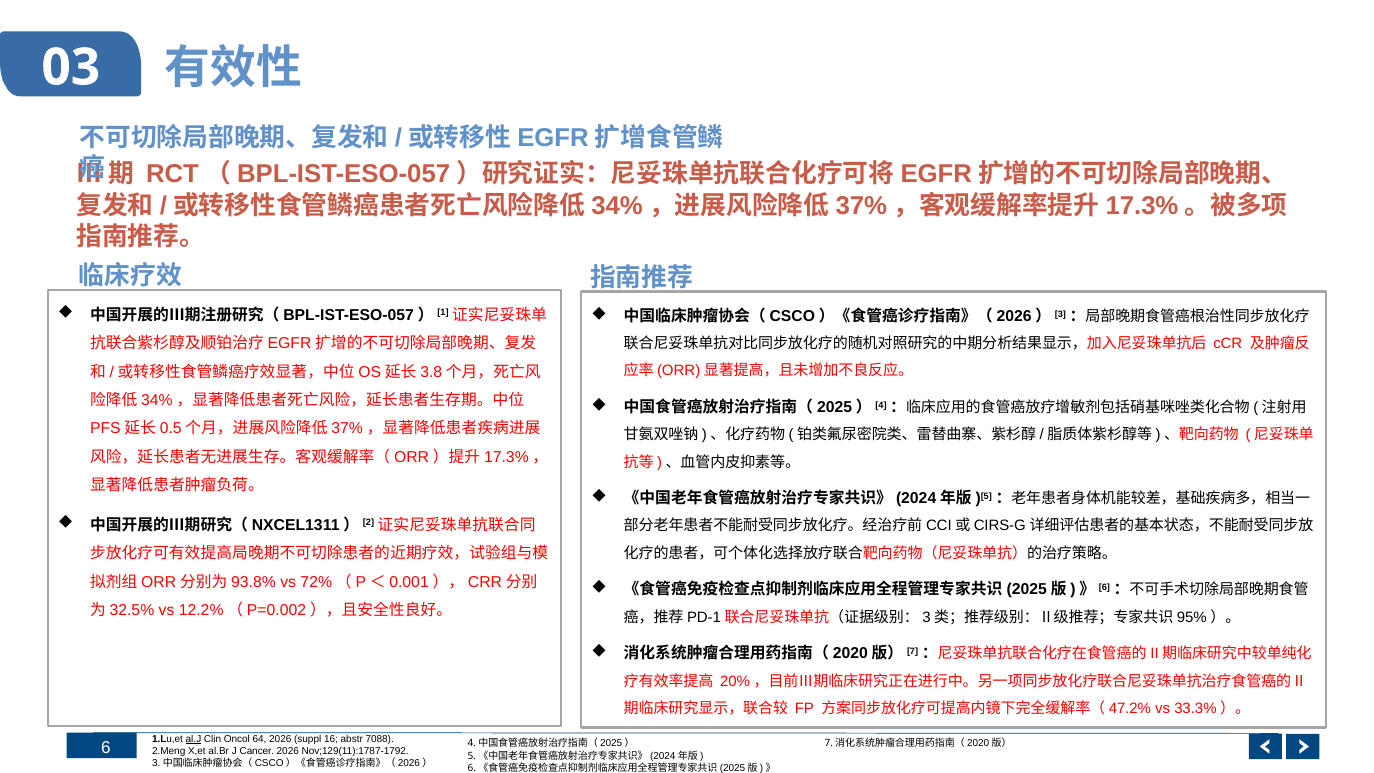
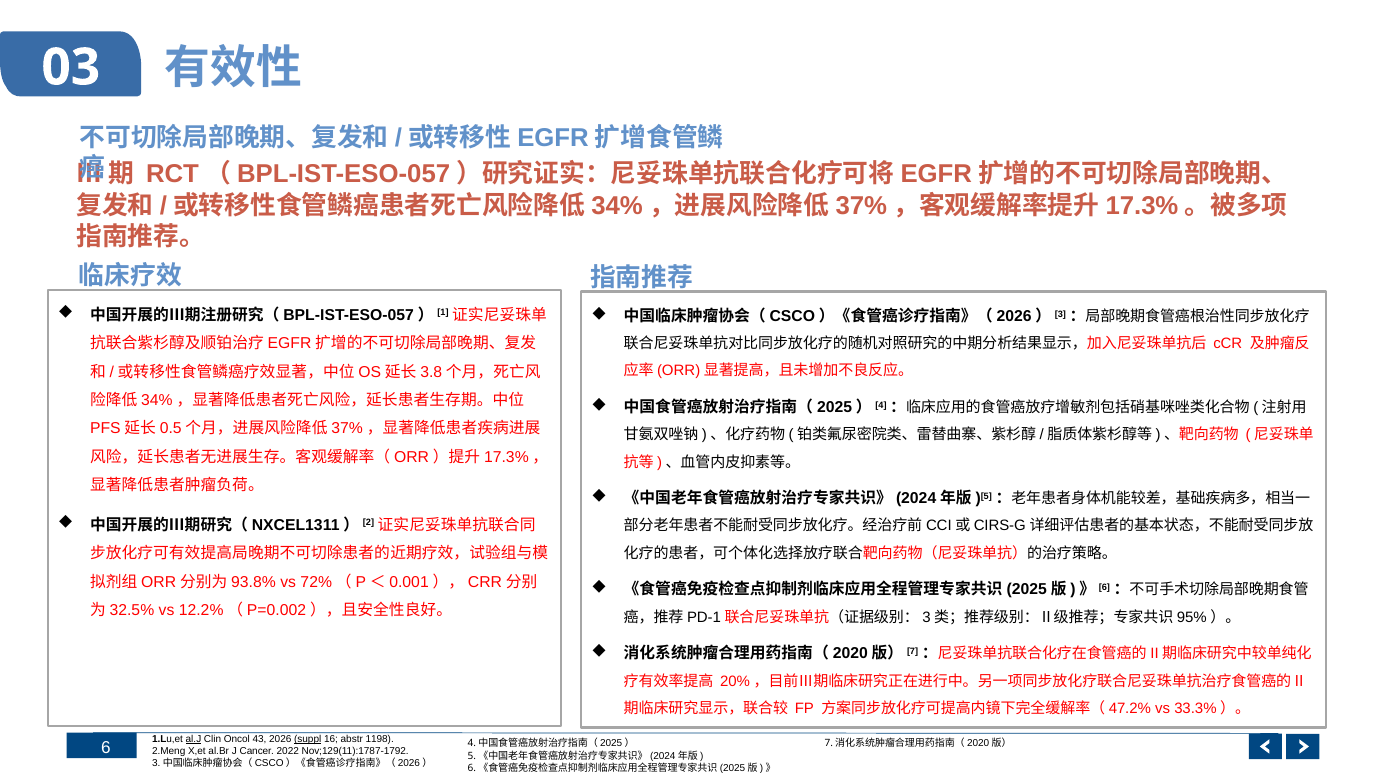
64: 64 -> 43 (260, 739)
suppl underline: none -> present (308, 739)
7088: 7088 -> 1198 (380, 739)
Cancer 2026: 2026 -> 2022 (288, 751)
